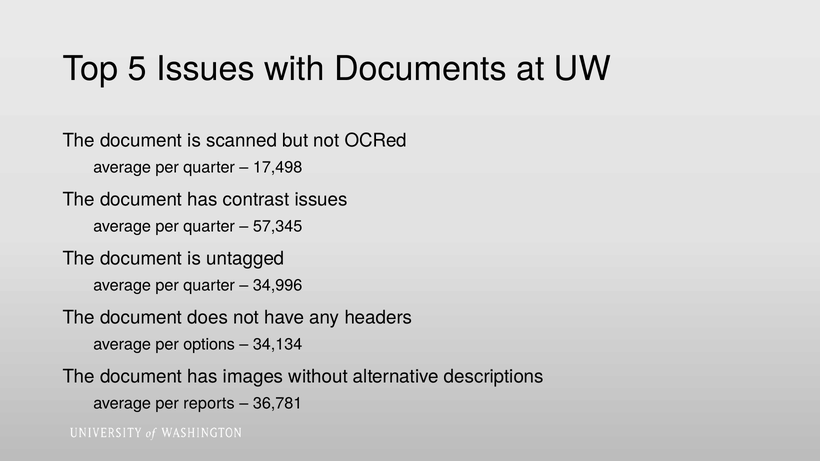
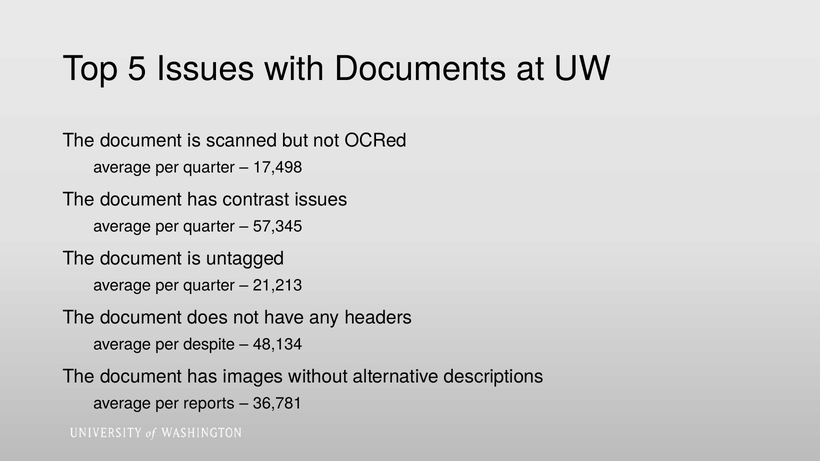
34,996: 34,996 -> 21,213 (278, 286)
options: options -> despite (209, 345)
34,134: 34,134 -> 48,134 (278, 345)
